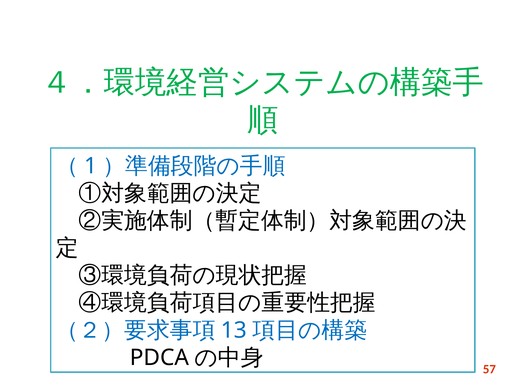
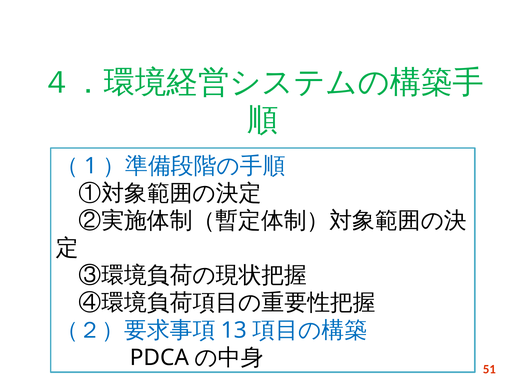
57: 57 -> 51 (489, 369)
